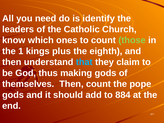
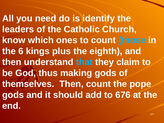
those colour: light green -> light blue (132, 40)
1: 1 -> 6 (21, 51)
884: 884 -> 676 (123, 95)
